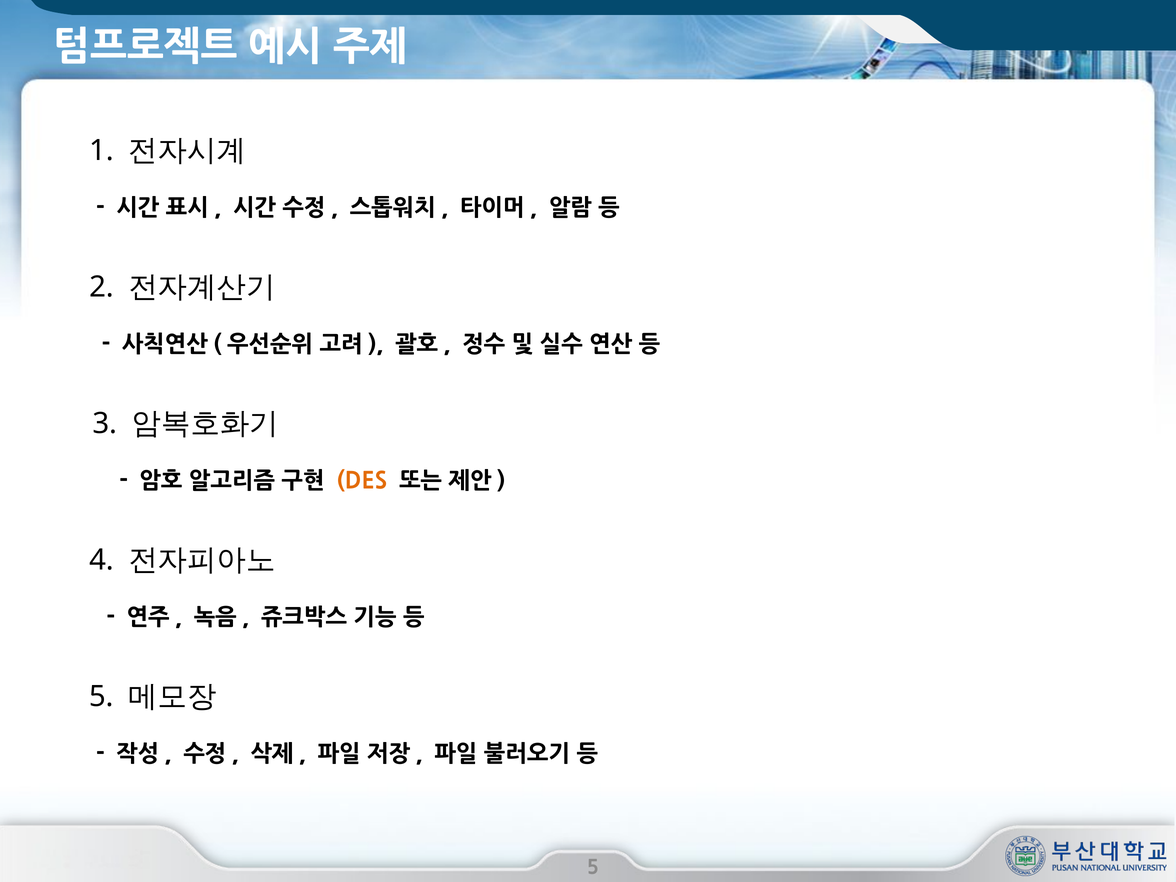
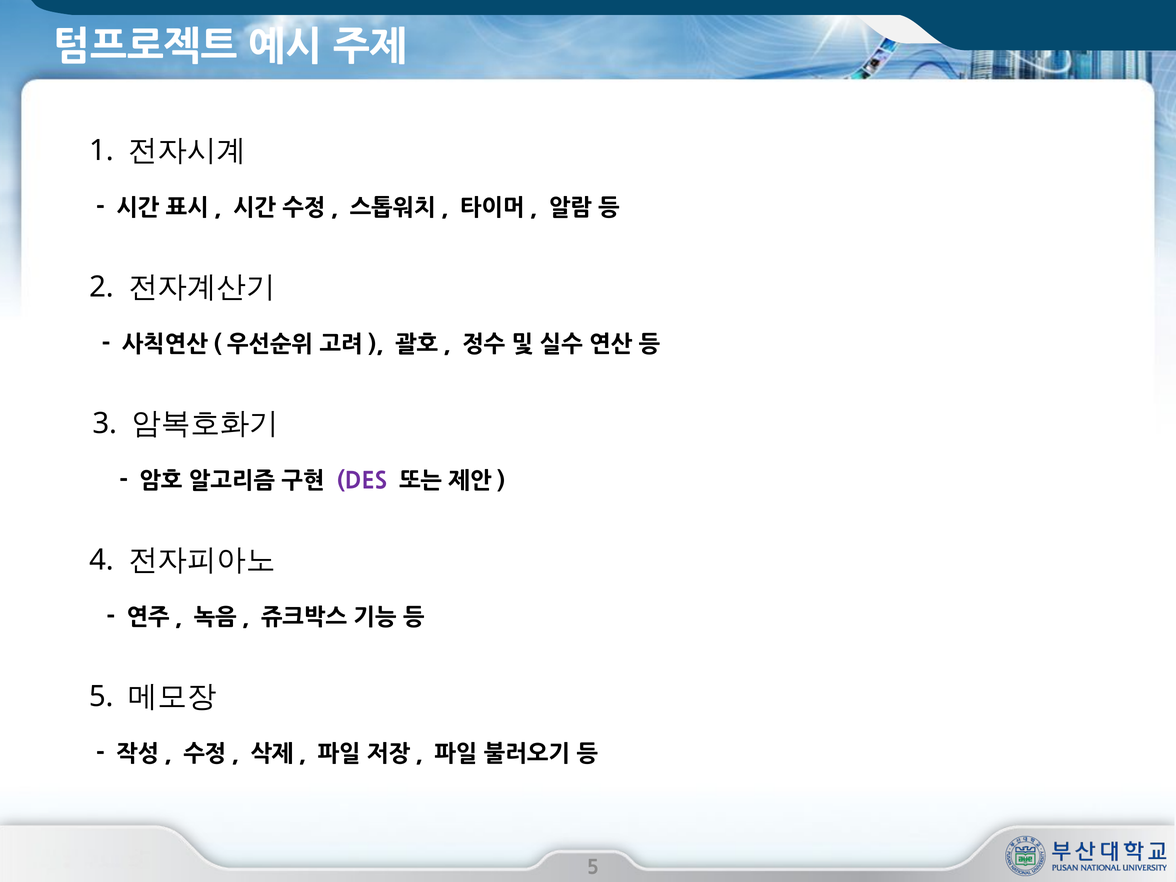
DES colour: orange -> purple (362, 481)
